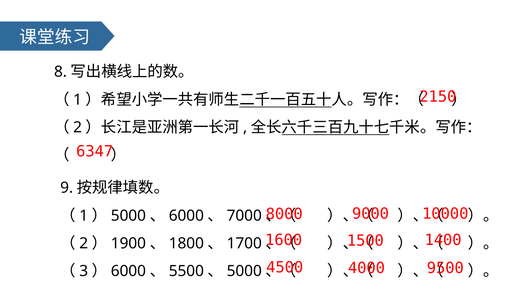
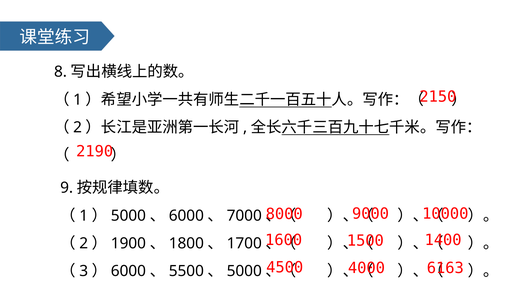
6347: 6347 -> 2190 (95, 151)
9500: 9500 -> 6163 (445, 268)
